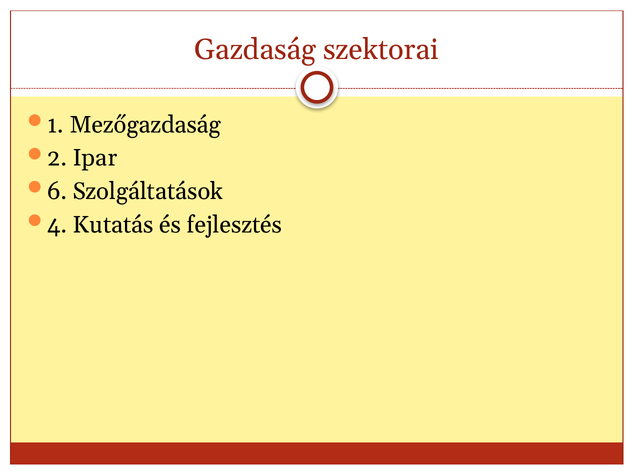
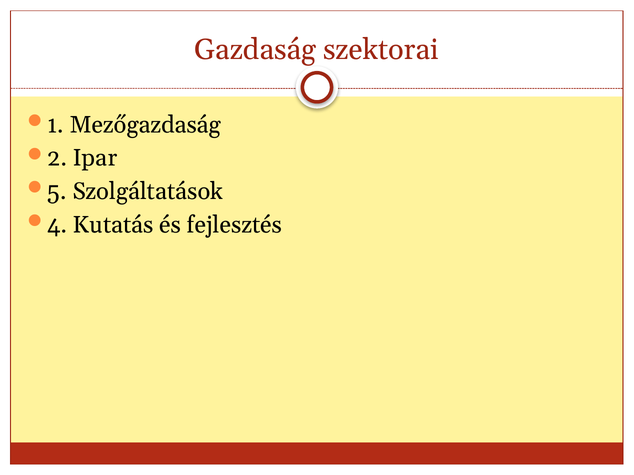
6: 6 -> 5 (57, 192)
